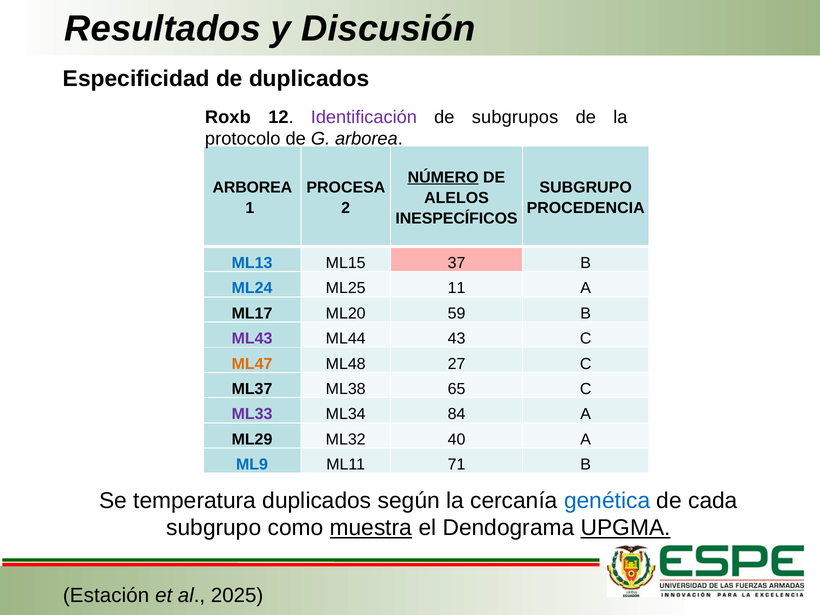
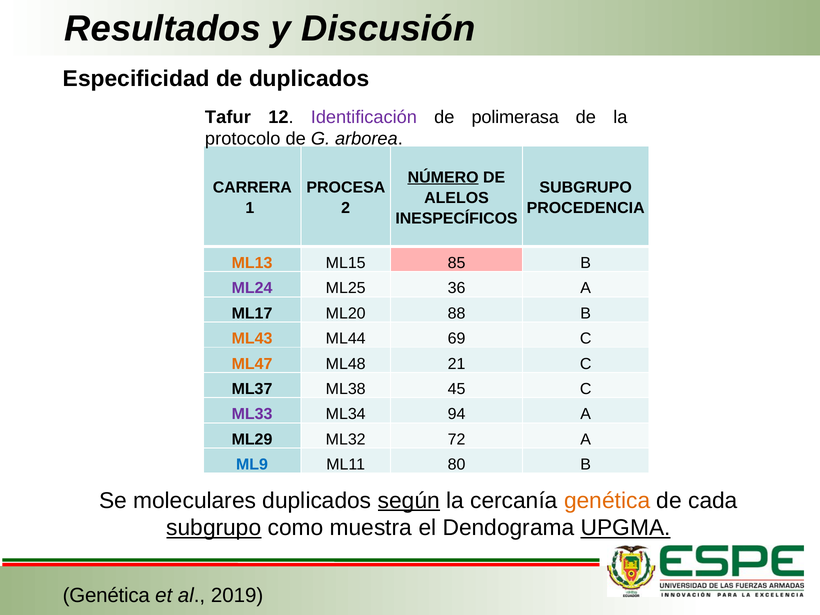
Roxb: Roxb -> Tafur (228, 117)
subgrupos: subgrupos -> polimerasa (515, 117)
ARBOREA: ARBOREA -> CARRERA (252, 188)
ML13 colour: blue -> orange (252, 263)
37: 37 -> 85 (457, 263)
ML24 colour: blue -> purple (252, 288)
11: 11 -> 36 (457, 288)
59: 59 -> 88 (457, 313)
ML43 colour: purple -> orange (252, 339)
43: 43 -> 69 (457, 339)
27: 27 -> 21 (457, 364)
65: 65 -> 45 (457, 389)
84: 84 -> 94 (457, 414)
40: 40 -> 72 (457, 439)
71: 71 -> 80 (457, 464)
temperatura: temperatura -> moleculares (195, 501)
según underline: none -> present (409, 501)
genética colour: blue -> orange (607, 501)
subgrupo underline: none -> present (214, 528)
muestra underline: present -> none (371, 528)
Estación: Estación -> Genética (106, 596)
2025: 2025 -> 2019 (237, 596)
